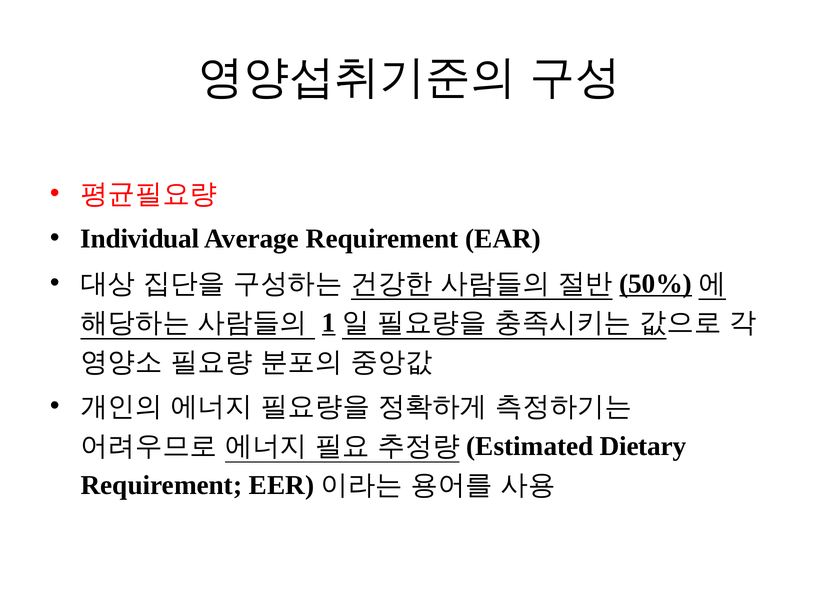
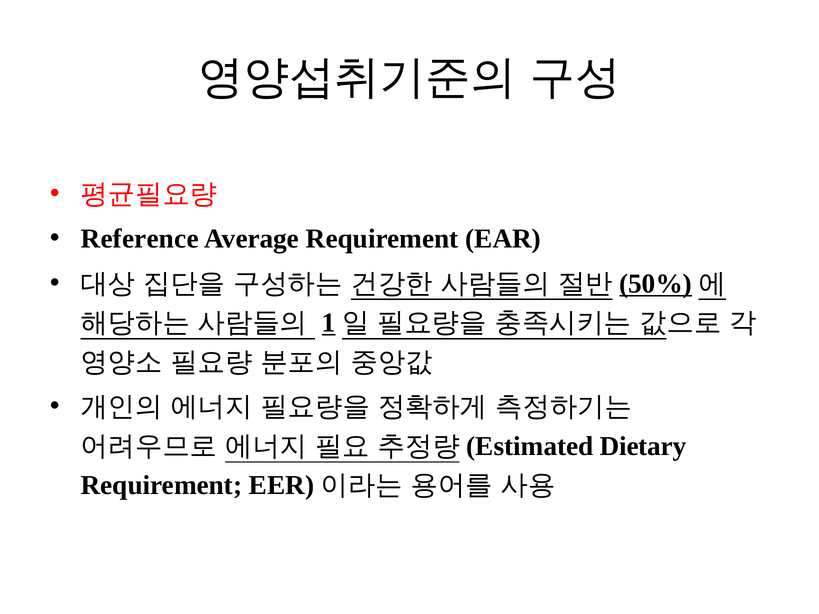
Individual: Individual -> Reference (140, 239)
